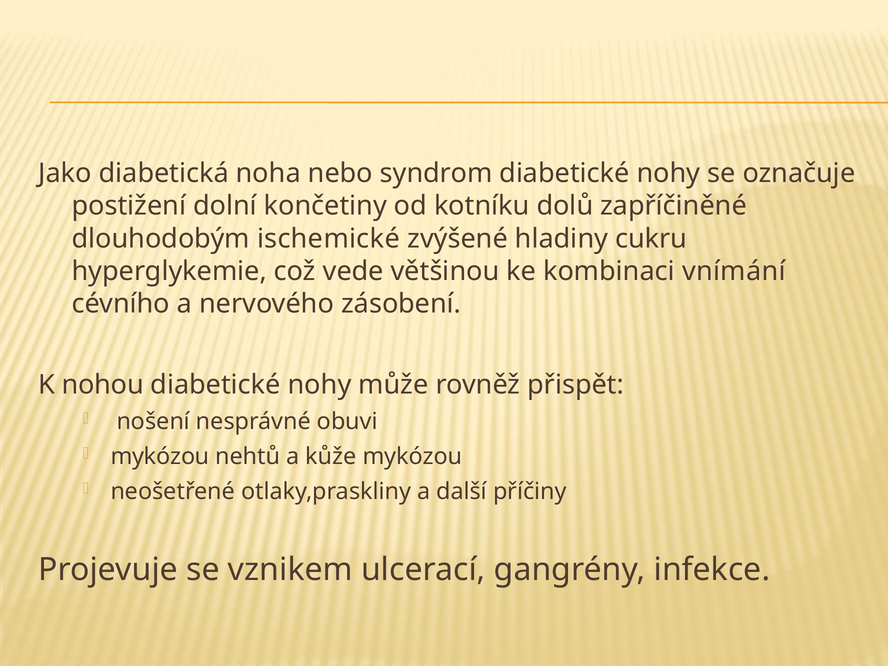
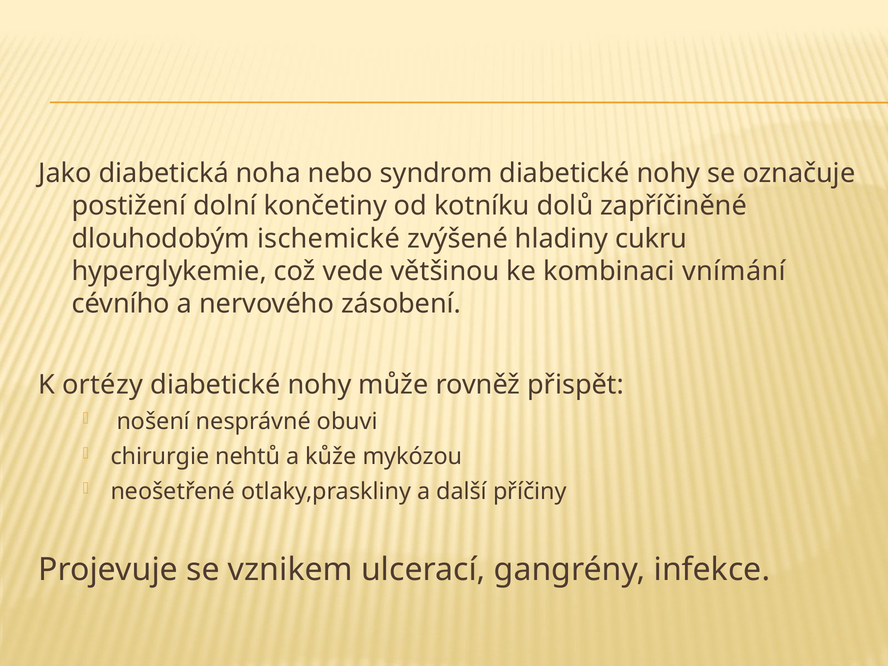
nohou: nohou -> ortézy (103, 385)
mykózou: mykózou -> chirurgie (160, 457)
